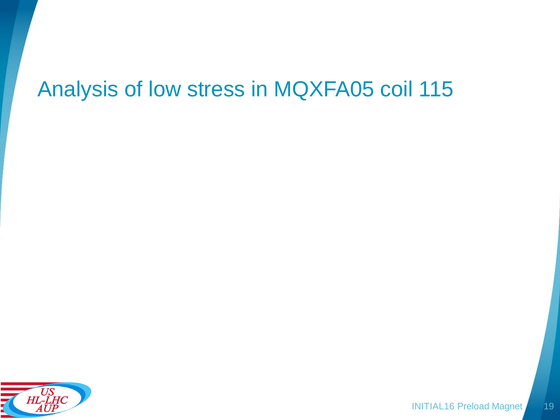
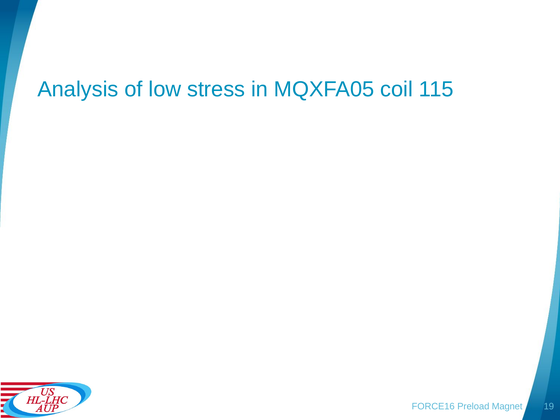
INITIAL16: INITIAL16 -> FORCE16 (433, 406)
